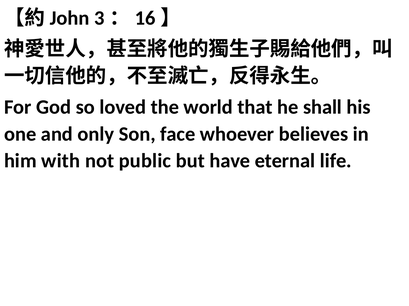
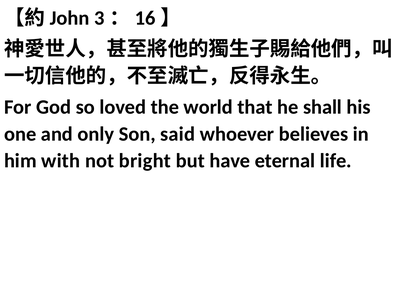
face: face -> said (178, 134)
public: public -> bright (145, 161)
